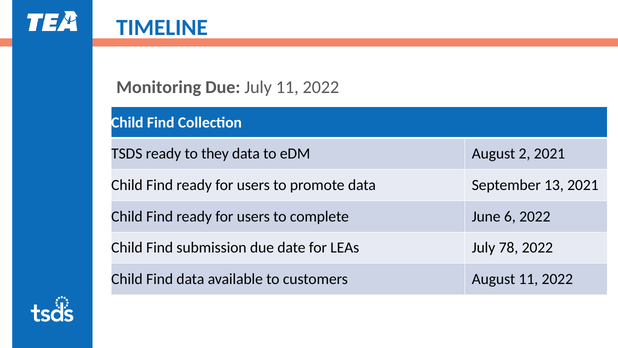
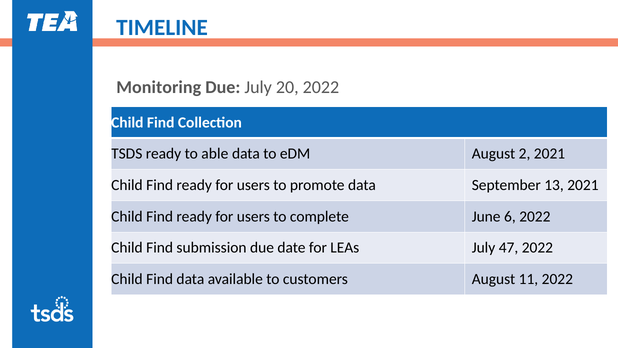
July 11: 11 -> 20 (287, 87)
they: they -> able (215, 154)
78: 78 -> 47 (509, 248)
